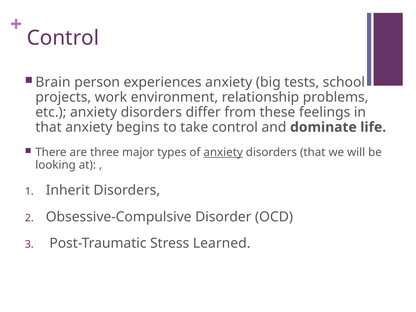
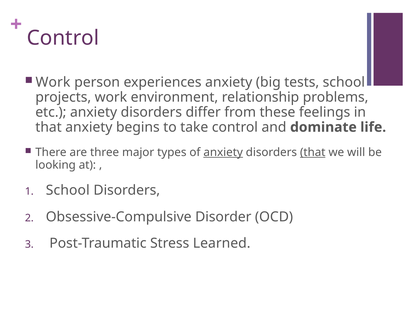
Brain: Brain -> Work (53, 82)
that underline: none -> present (313, 153)
Inherit: Inherit -> School (68, 190)
